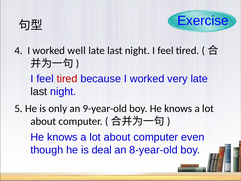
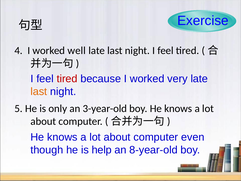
last colour: black -> orange (39, 91)
9-year-old: 9-year-old -> 3-year-old (105, 108)
deal: deal -> help (102, 150)
